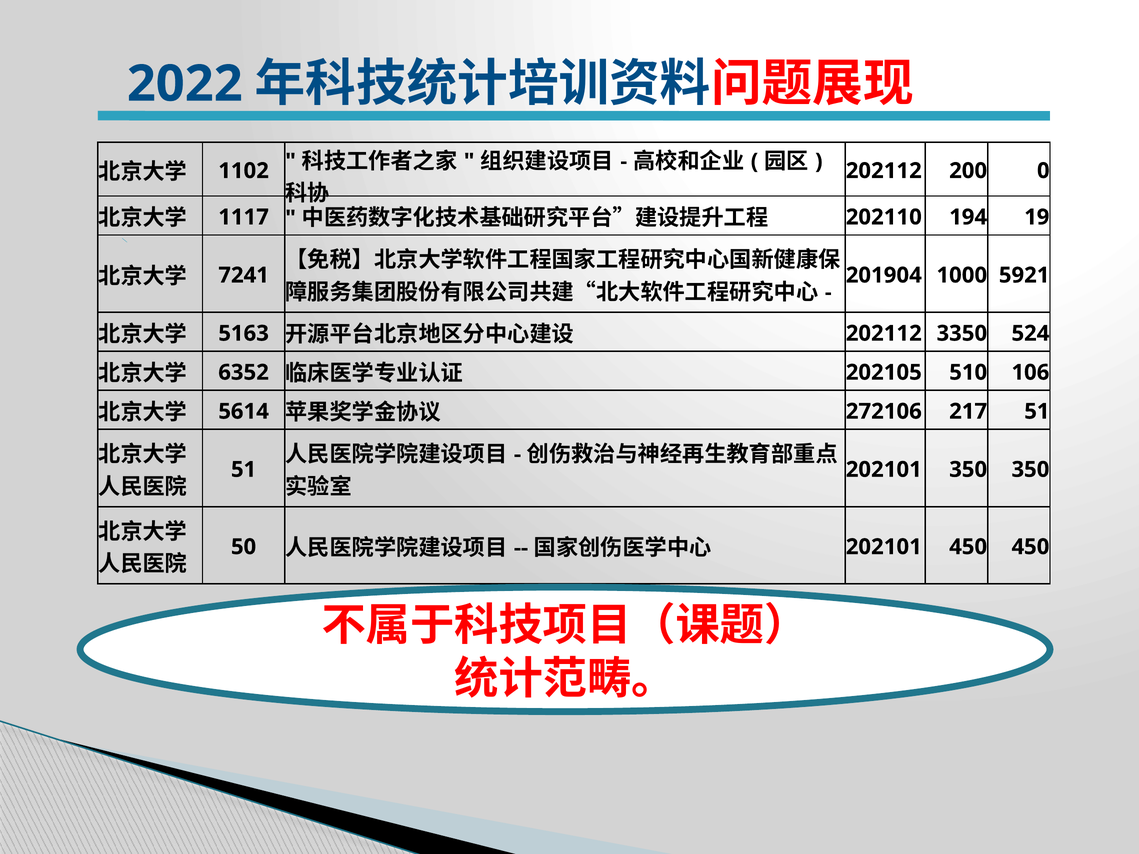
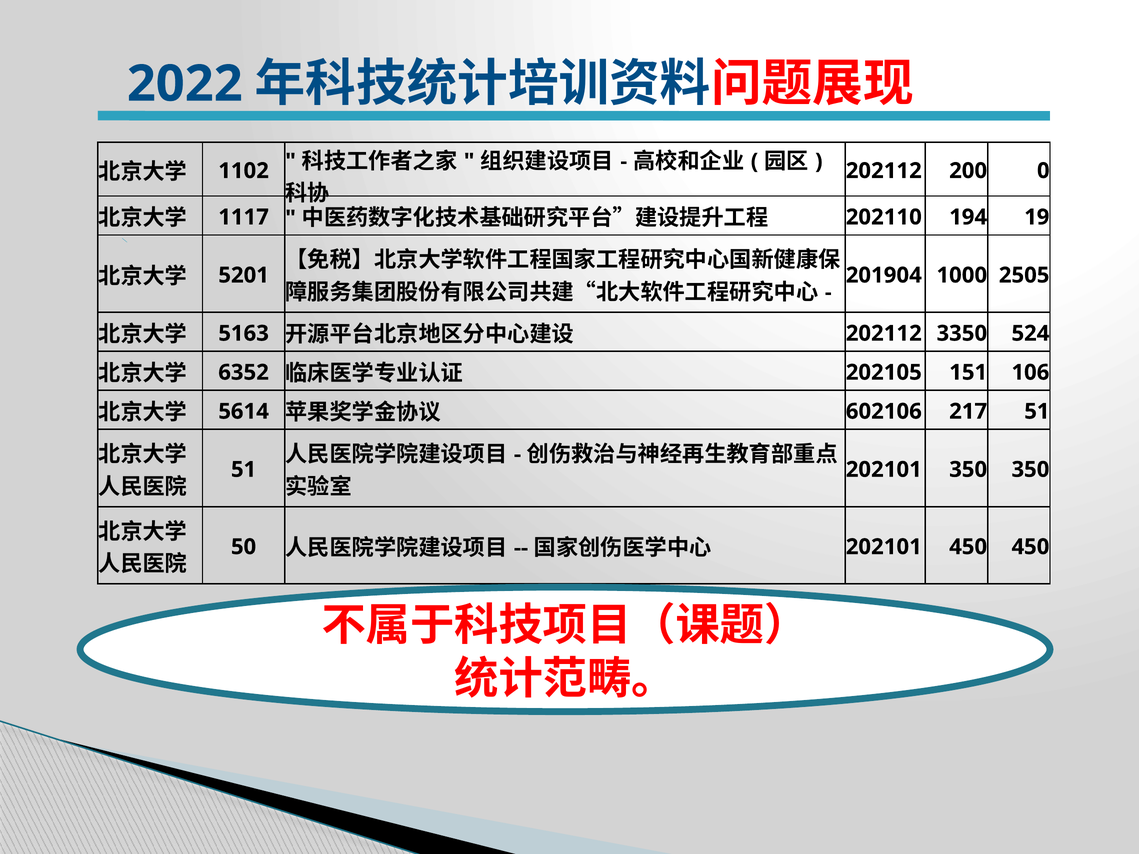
7241: 7241 -> 5201 (244, 275)
5921: 5921 -> 2505 (1024, 275)
510: 510 -> 151 (968, 373)
272106: 272106 -> 602106 (884, 412)
